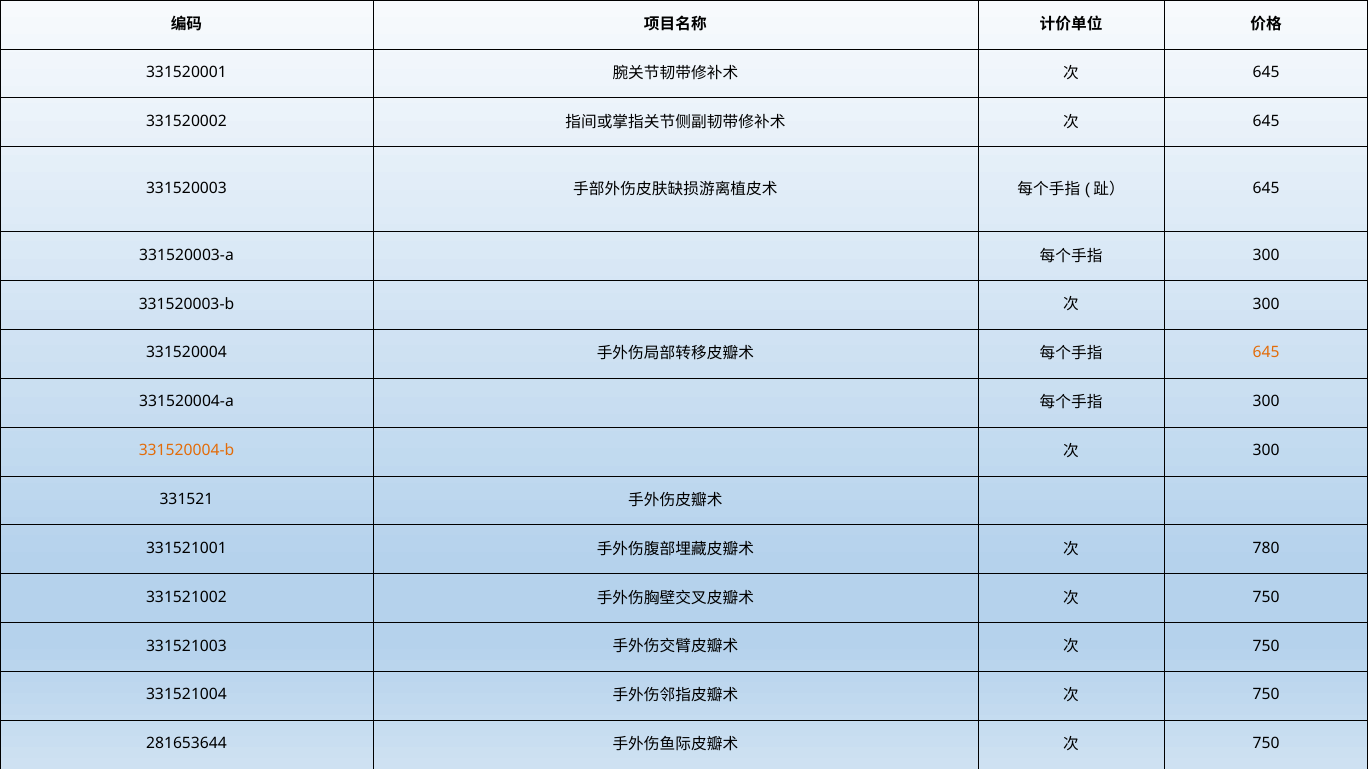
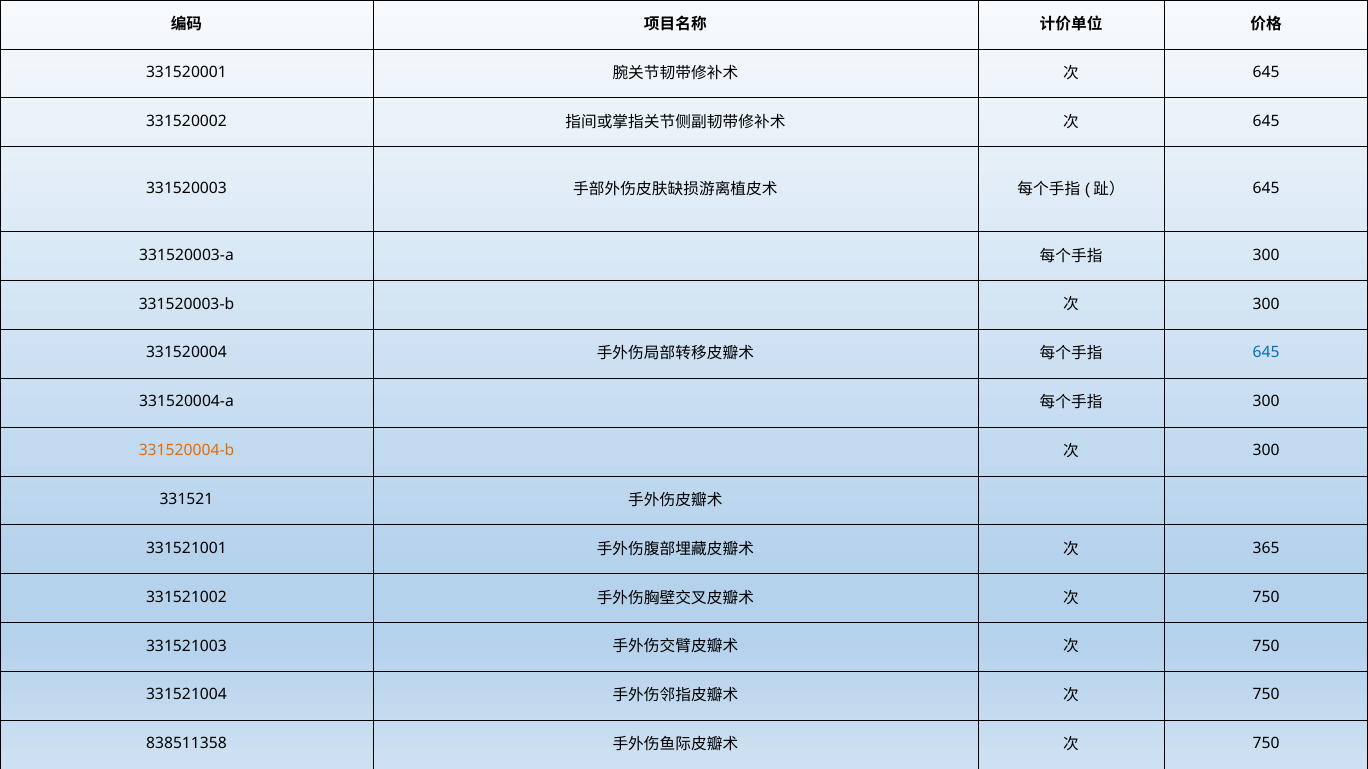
645 colour: orange -> blue (1266, 353)
780: 780 -> 365 (1266, 549)
281653644: 281653644 -> 838511358 (186, 744)
